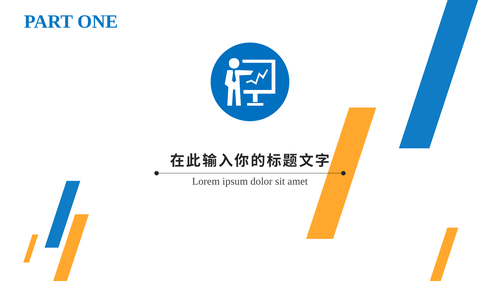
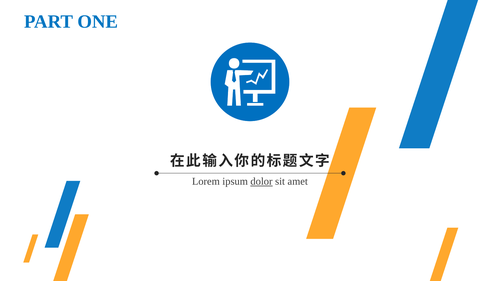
dolor underline: none -> present (261, 182)
